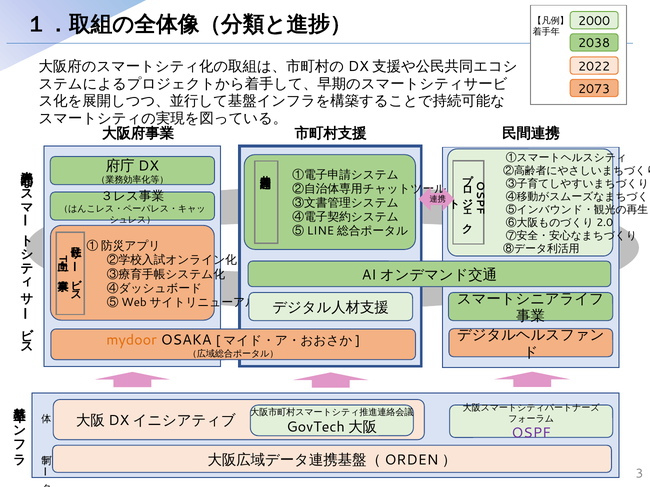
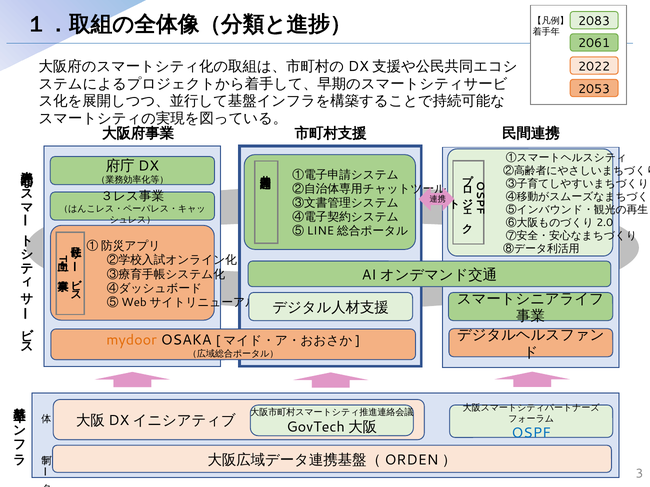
2000: 2000 -> 2083 (594, 21)
2038: 2038 -> 2061 (594, 43)
2073: 2073 -> 2053 (594, 89)
OSPF colour: purple -> blue (531, 434)
